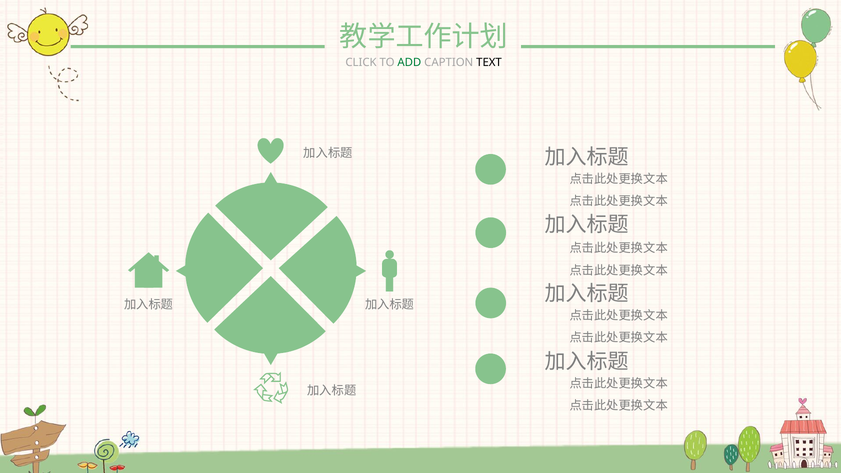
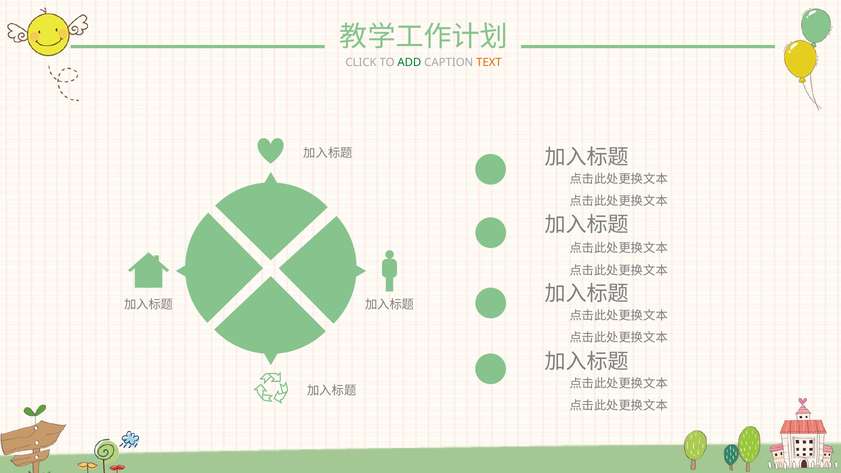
TEXT colour: black -> orange (489, 62)
